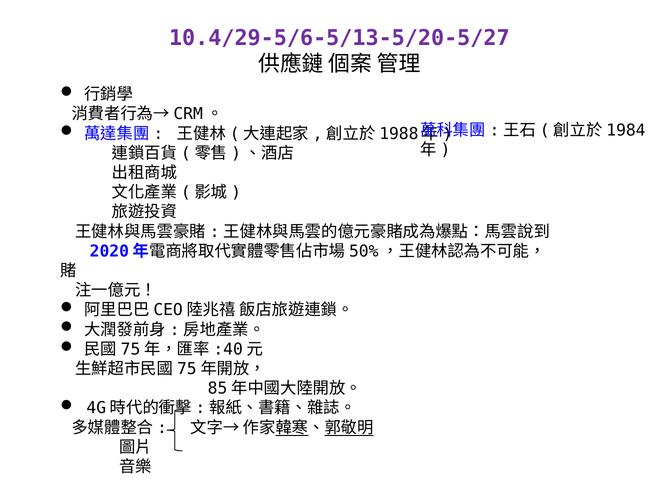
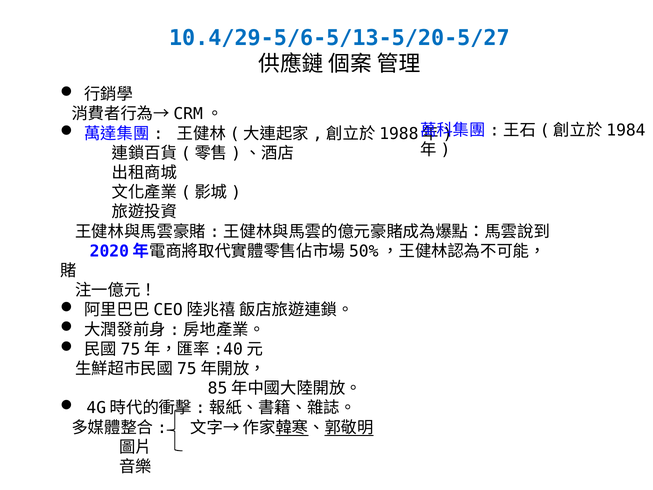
10.4/29-5/6-5/13-5/20-5/27 colour: purple -> blue (339, 38)
